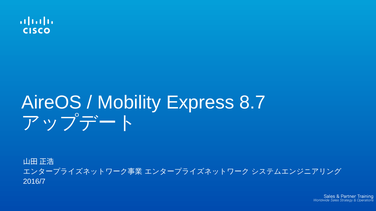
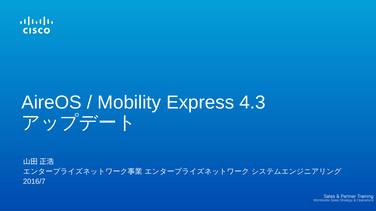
8.7: 8.7 -> 4.3 (252, 103)
